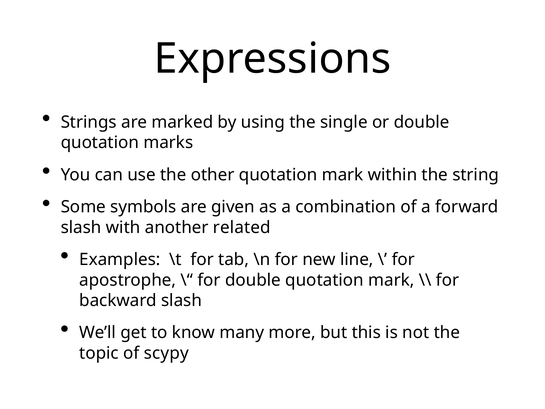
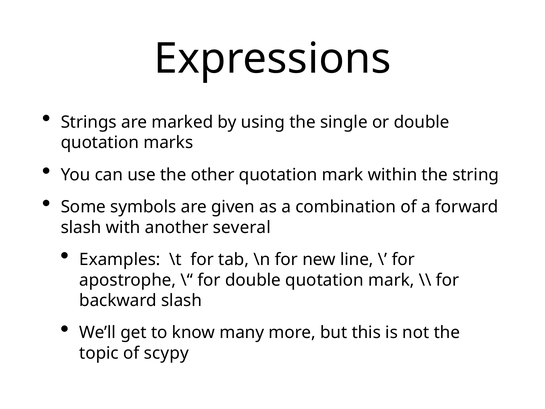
related: related -> several (242, 227)
